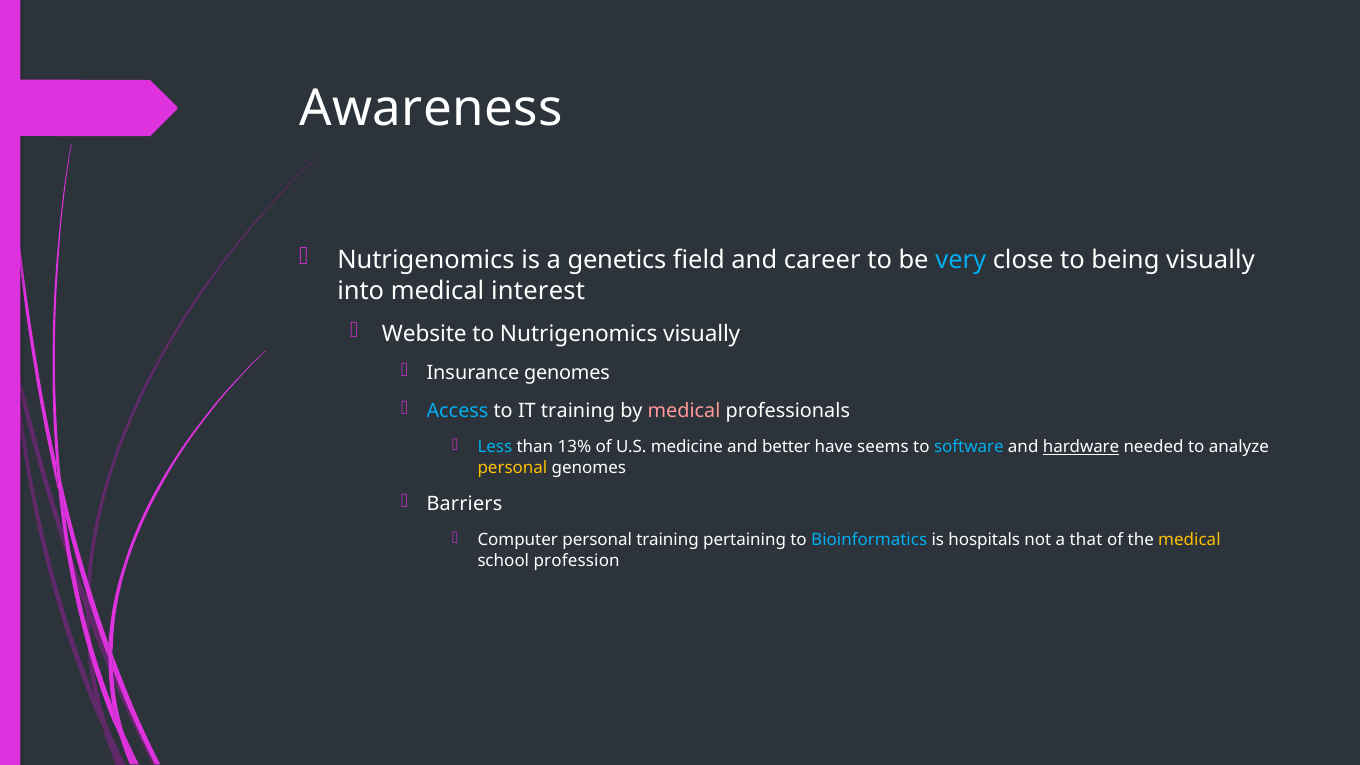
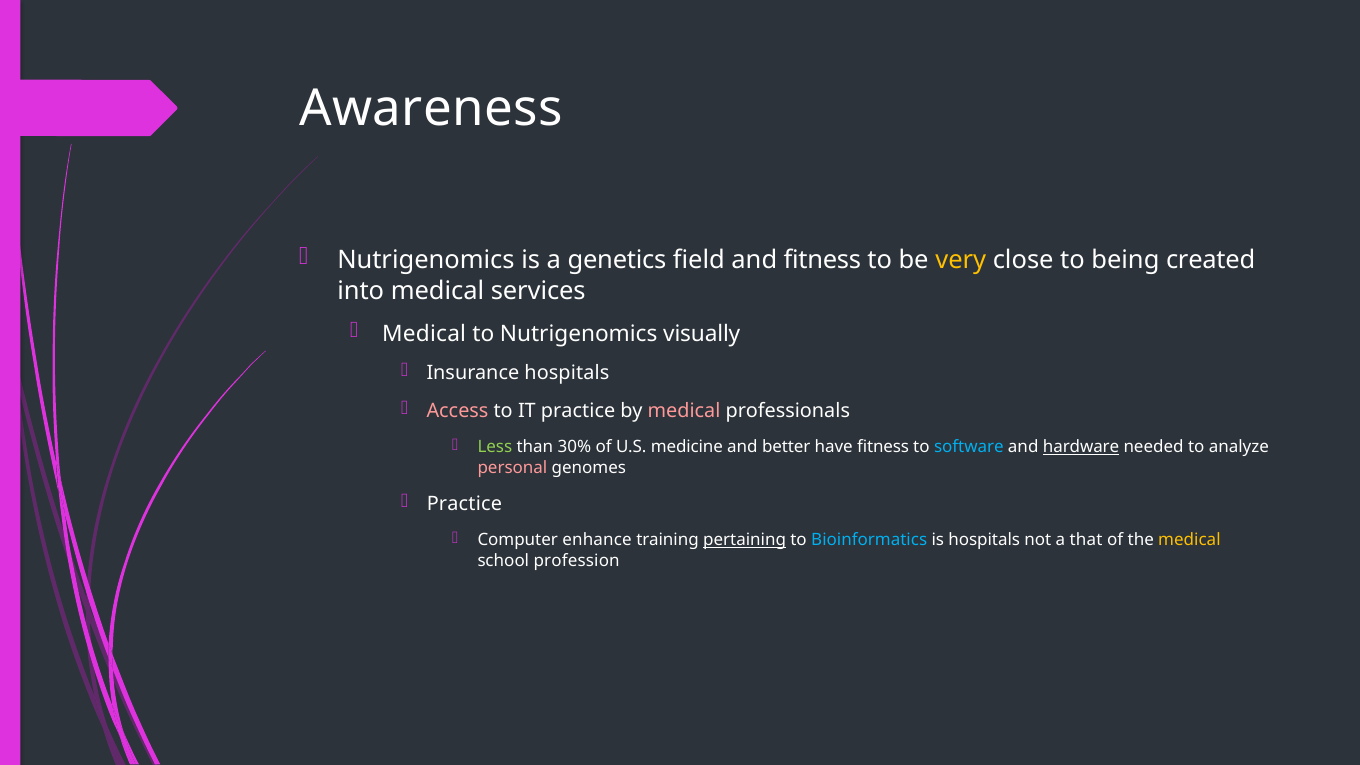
and career: career -> fitness (822, 260)
very colour: light blue -> yellow (961, 260)
being visually: visually -> created (1211, 260)
interest: interest -> services (538, 291)
Website: Website -> Medical (424, 334)
Insurance genomes: genomes -> hospitals (567, 373)
Access colour: light blue -> pink (457, 411)
IT training: training -> practice (578, 411)
Less colour: light blue -> light green (495, 447)
13%: 13% -> 30% (574, 447)
have seems: seems -> fitness (883, 447)
personal colour: yellow -> pink (512, 468)
Barriers: Barriers -> Practice (464, 504)
Computer personal: personal -> enhance (597, 540)
pertaining underline: none -> present (745, 540)
